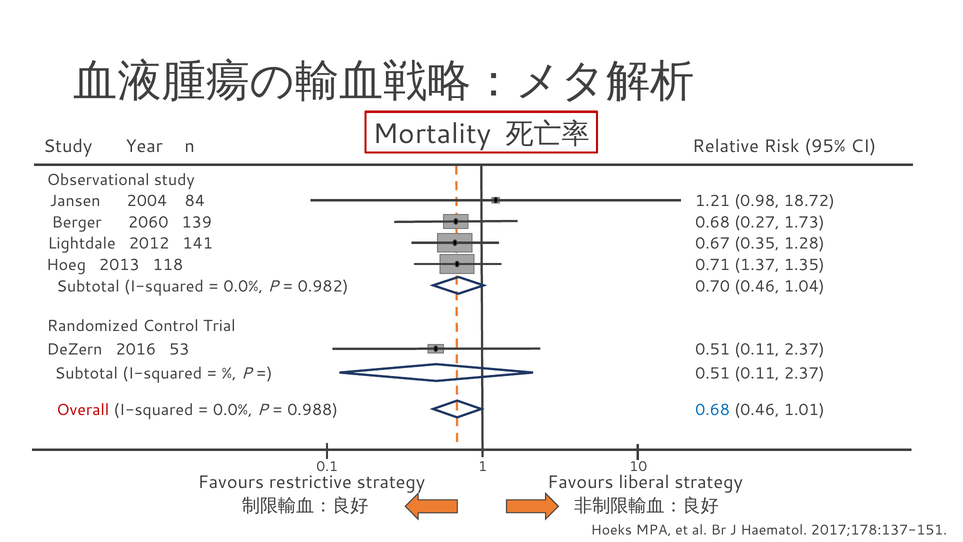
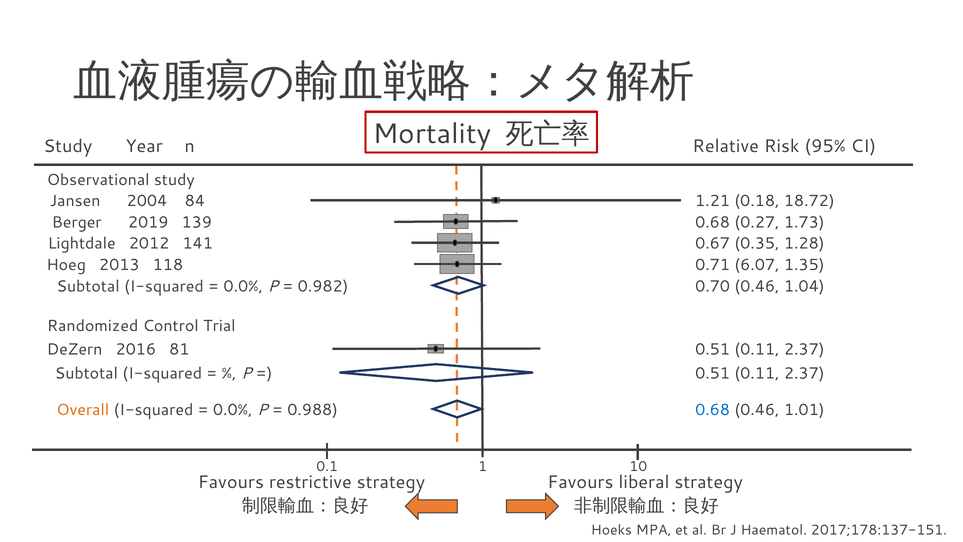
0.98: 0.98 -> 0.18 (757, 201)
2060: 2060 -> 2019 (148, 222)
1.37: 1.37 -> 6.07 (757, 265)
53: 53 -> 81 (179, 349)
Overall colour: red -> orange (83, 410)
